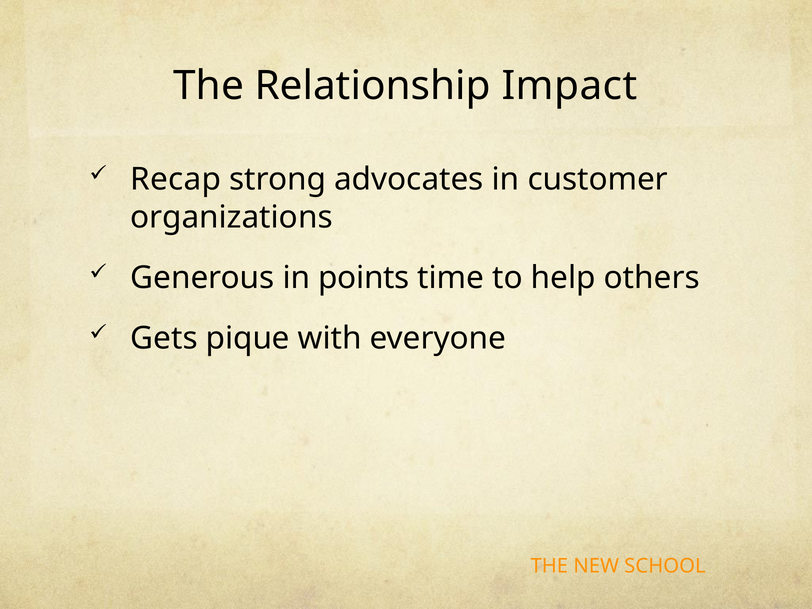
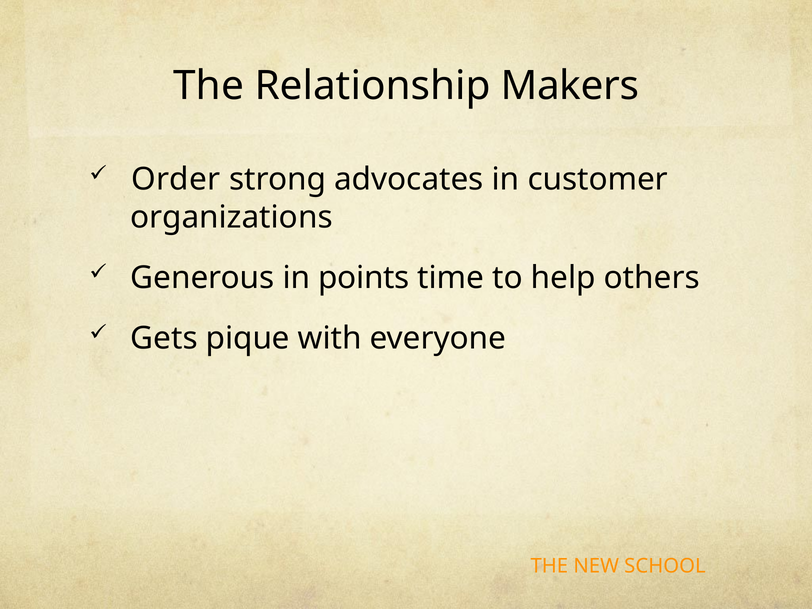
Impact: Impact -> Makers (570, 86)
Recap: Recap -> Order (176, 179)
